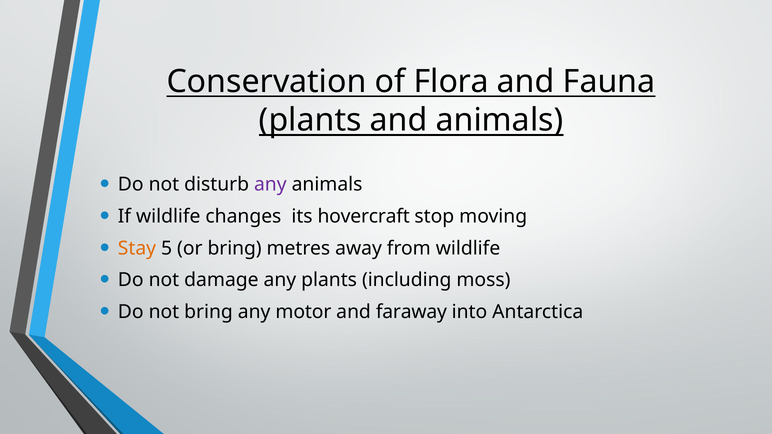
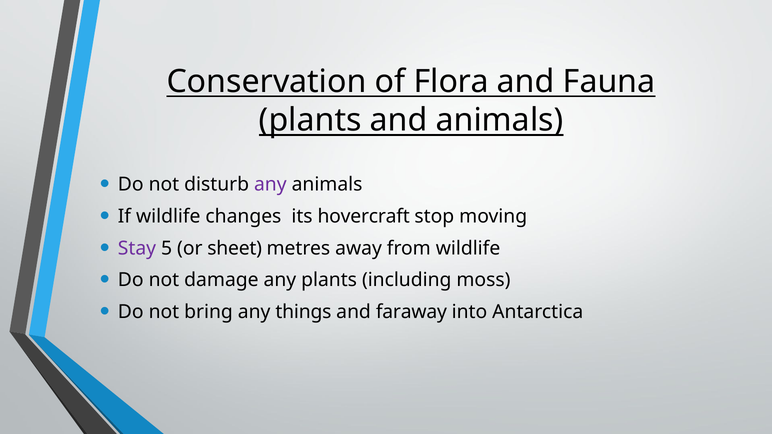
Stay colour: orange -> purple (137, 248)
or bring: bring -> sheet (235, 248)
motor: motor -> things (303, 312)
